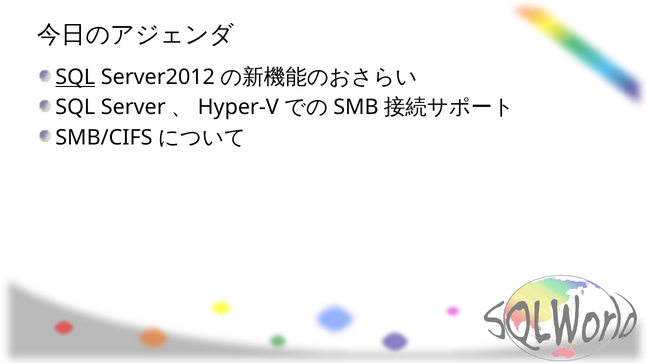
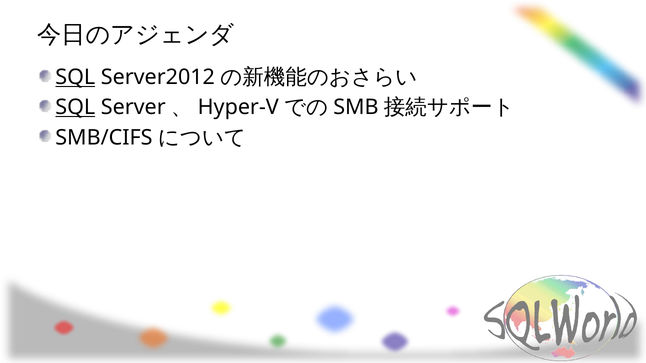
SQL underline: none -> present (75, 107)
